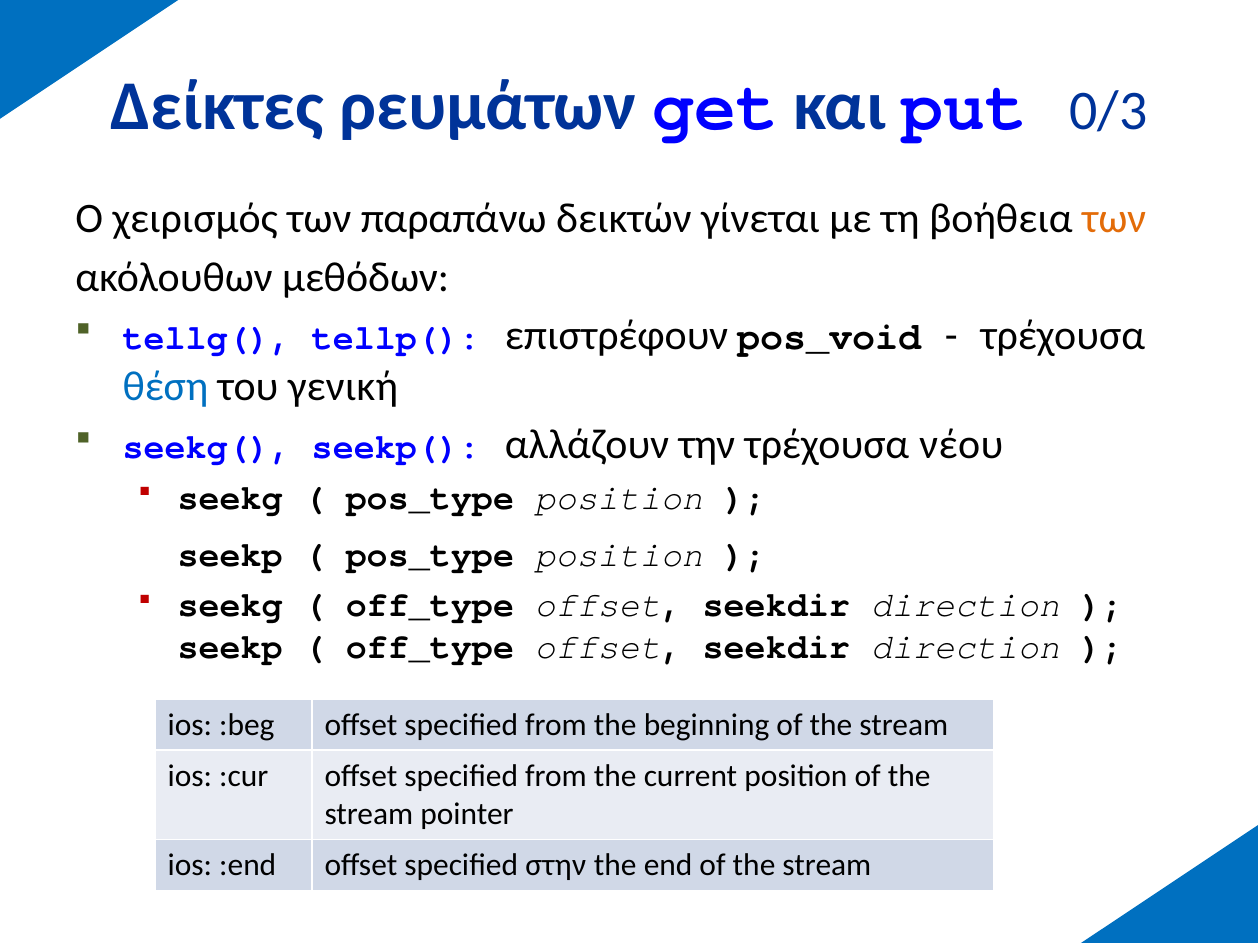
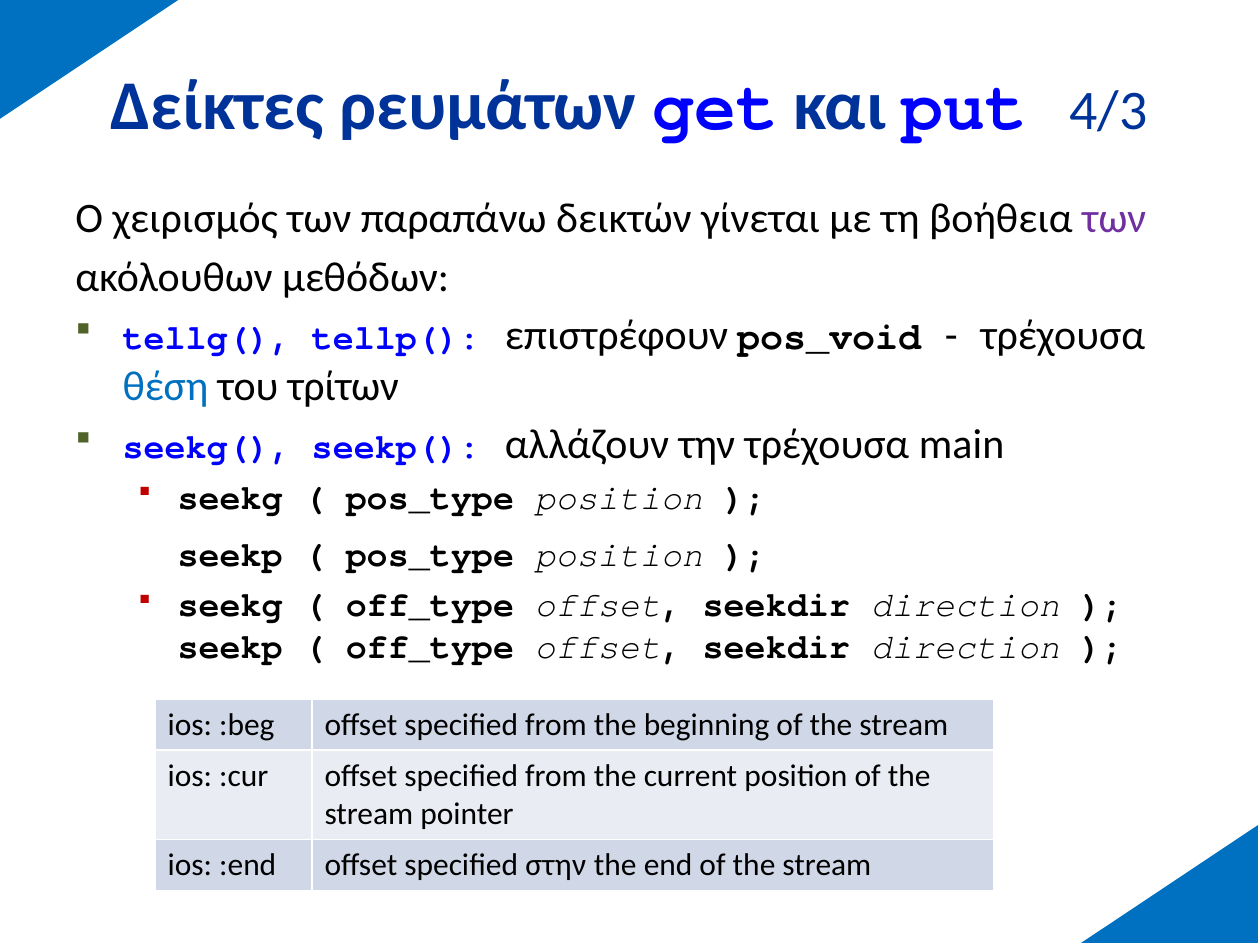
0/3: 0/3 -> 4/3 (1108, 111)
των colour: orange -> purple (1114, 219)
γενική: γενική -> τρίτων (343, 387)
νέου: νέου -> main (962, 445)
